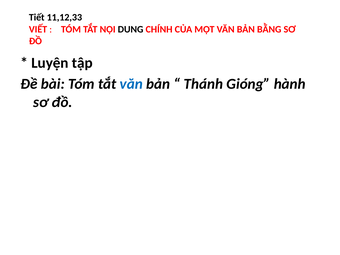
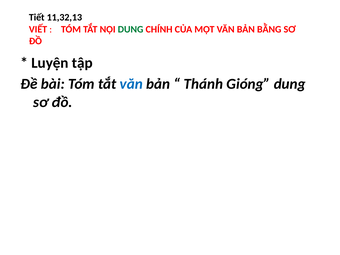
11,12,33: 11,12,33 -> 11,32,13 (64, 17)
DUNG colour: black -> green (131, 29)
Gióng hành: hành -> dung (290, 84)
